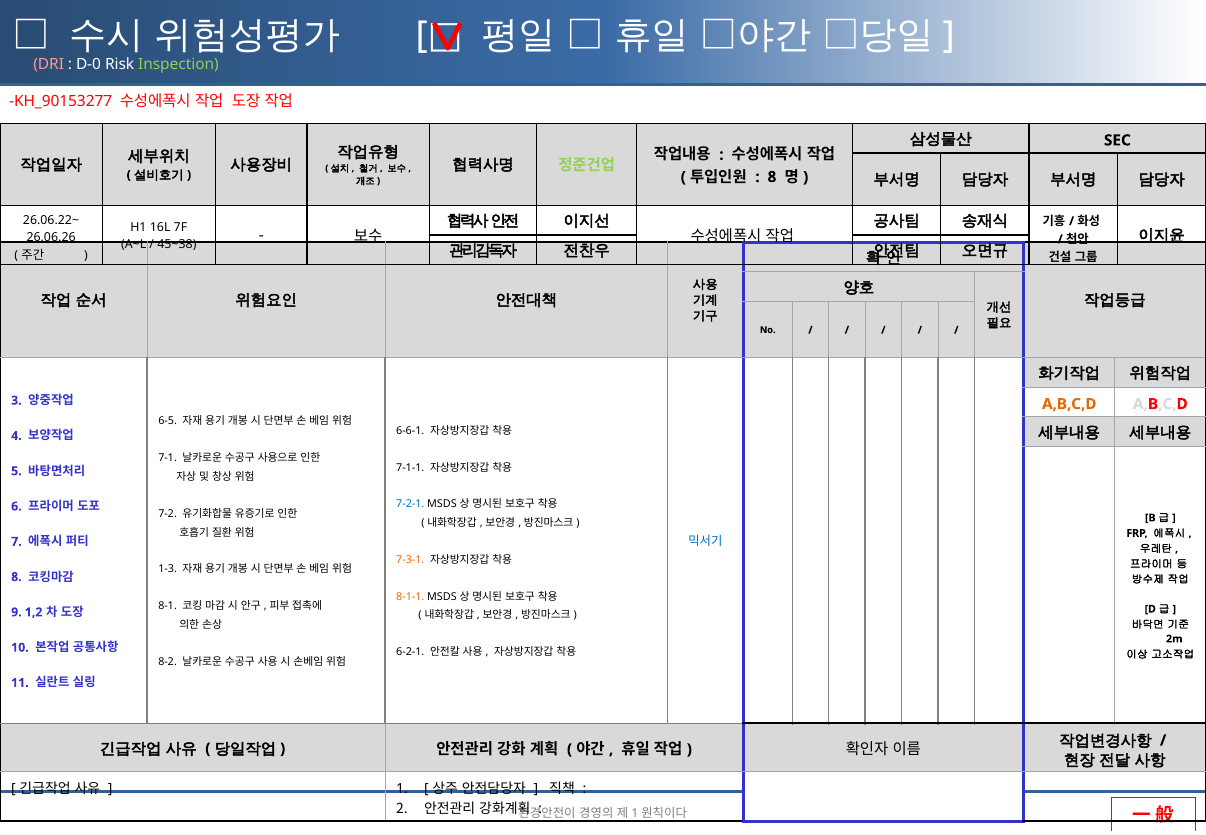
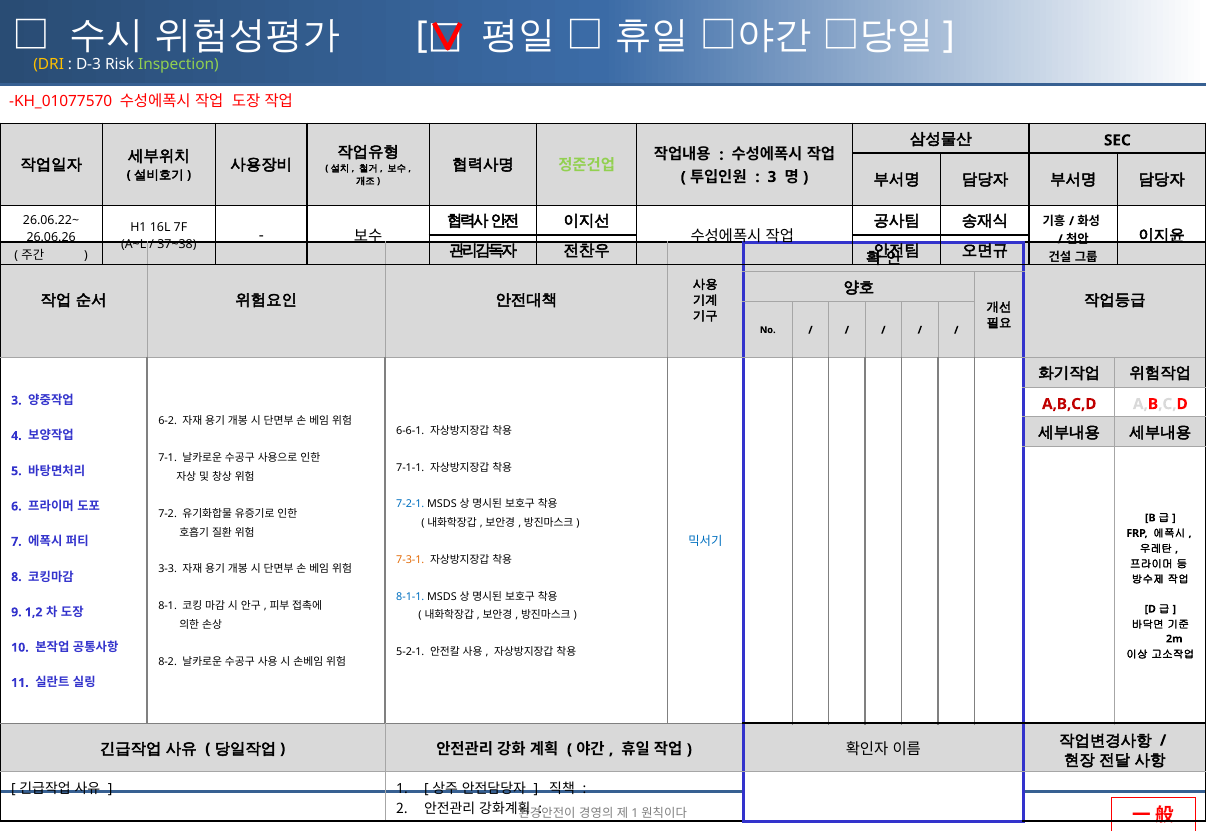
DRI colour: pink -> yellow (49, 64)
D-0: D-0 -> D-3 (89, 64)
KH_90153277: KH_90153277 -> KH_01077570 (61, 101)
8: 8 -> 3 (772, 177)
45~38: 45~38 -> 37~38 (177, 244)
A,B,C,D colour: orange -> red (1069, 404)
6-5: 6-5 -> 6-2 (168, 421)
1-3: 1-3 -> 3-3 (168, 569)
8-1-1 colour: orange -> blue (410, 597)
6-2-1: 6-2-1 -> 5-2-1 (410, 652)
